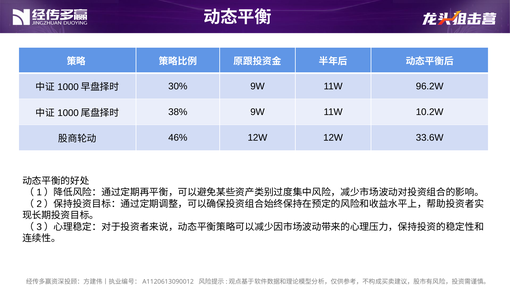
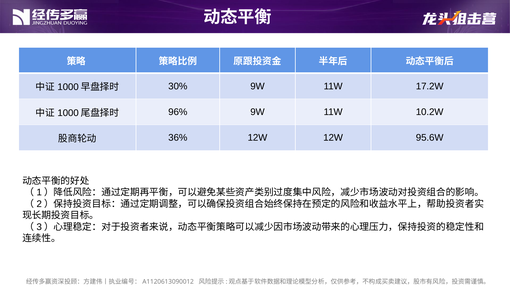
96.2W: 96.2W -> 17.2W (430, 86)
38%: 38% -> 96% (178, 112)
46%: 46% -> 36% (178, 138)
33.6W: 33.6W -> 95.6W (430, 138)
